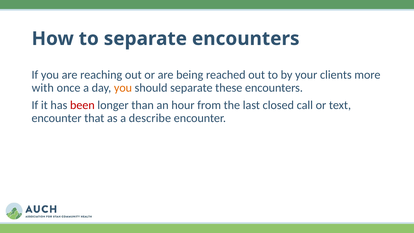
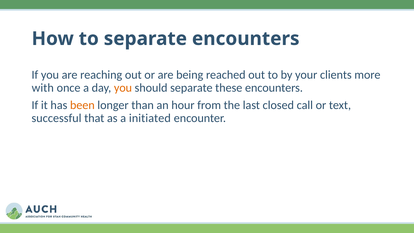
been colour: red -> orange (82, 105)
encounter: encounter -> successful (57, 118)
describe: describe -> initiated (150, 118)
